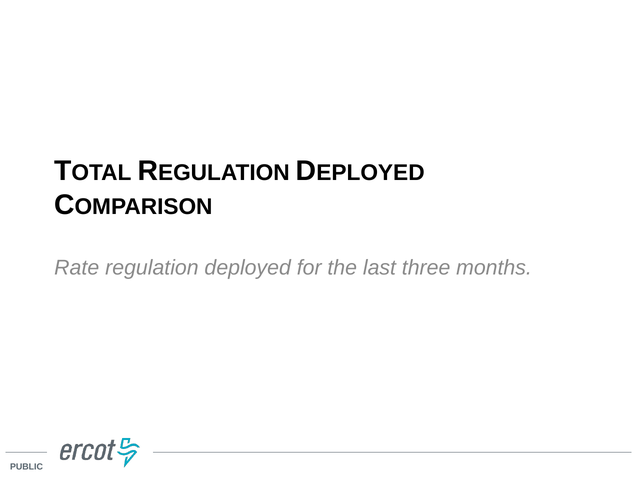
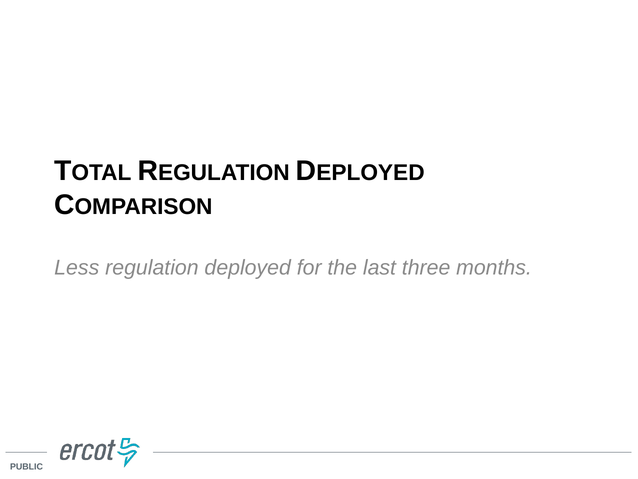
Rate: Rate -> Less (77, 267)
